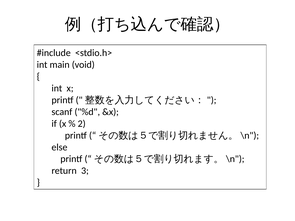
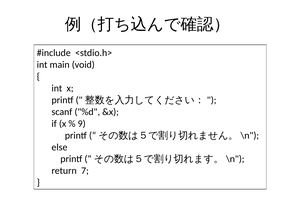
2: 2 -> 9 (82, 124)
3: 3 -> 7 (85, 171)
